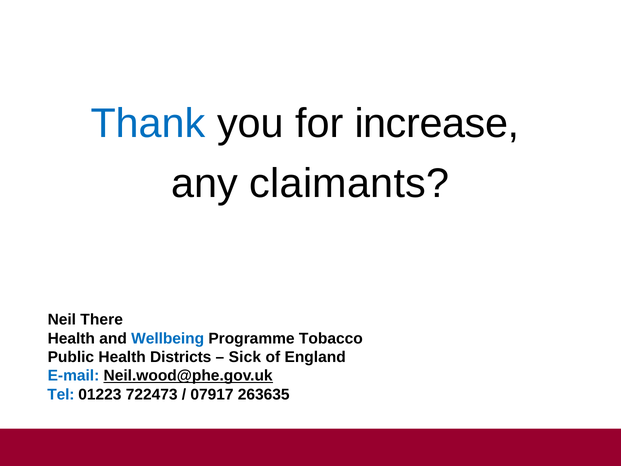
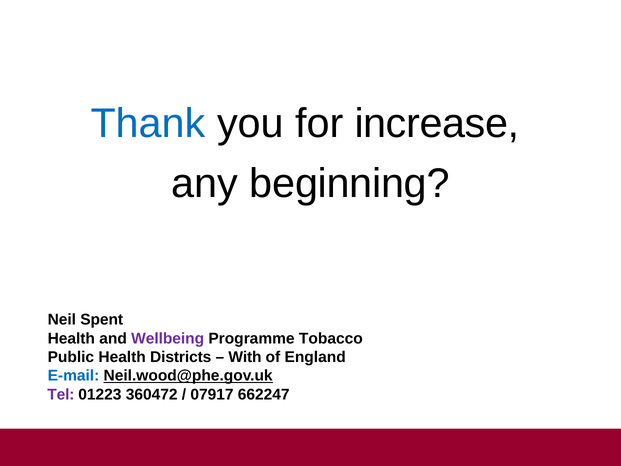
claimants: claimants -> beginning (350, 184)
There: There -> Spent (102, 320)
Wellbeing colour: blue -> purple (168, 338)
Sick: Sick -> With (245, 357)
Tel colour: blue -> purple (61, 394)
722473: 722473 -> 360472 (152, 394)
263635: 263635 -> 662247 (264, 394)
